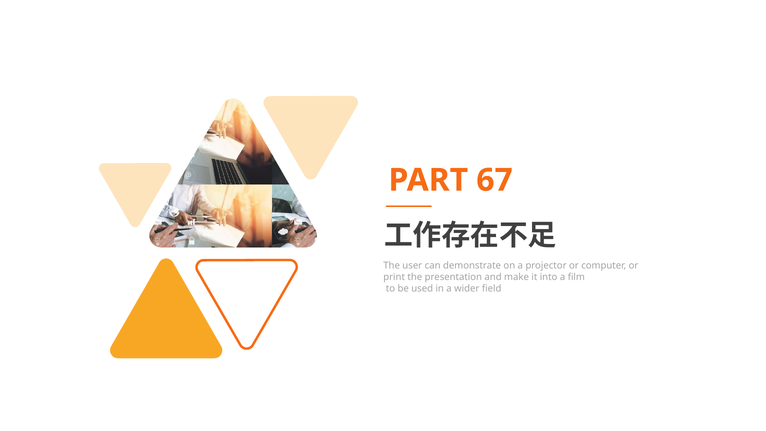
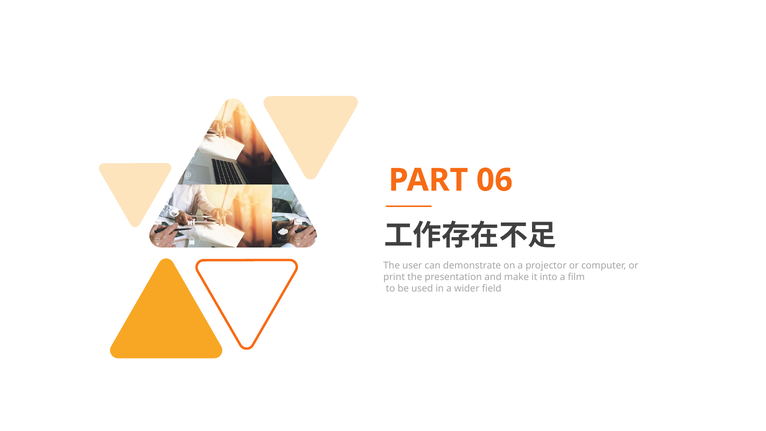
67: 67 -> 06 (495, 180)
